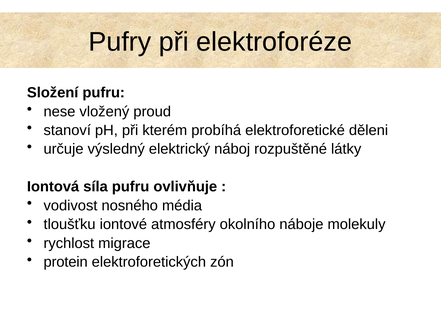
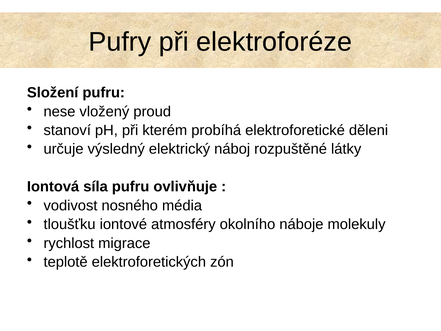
protein: protein -> teplotě (66, 262)
